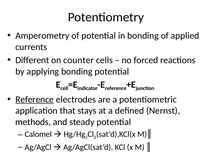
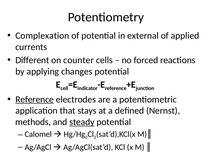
Amperometry: Amperometry -> Complexation (42, 36)
in bonding: bonding -> external (143, 36)
applying bonding: bonding -> changes (77, 71)
steady underline: none -> present (82, 122)
